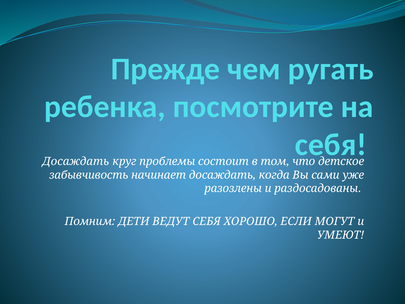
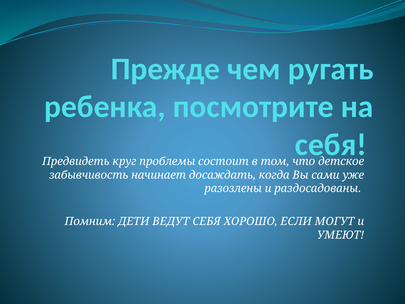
Досаждать: Досаждать -> Предвидеть (76, 161)
